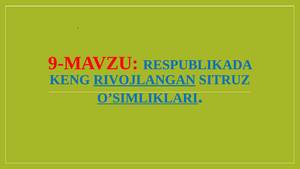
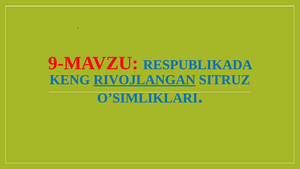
O’SIMLIKLARI underline: present -> none (148, 98)
